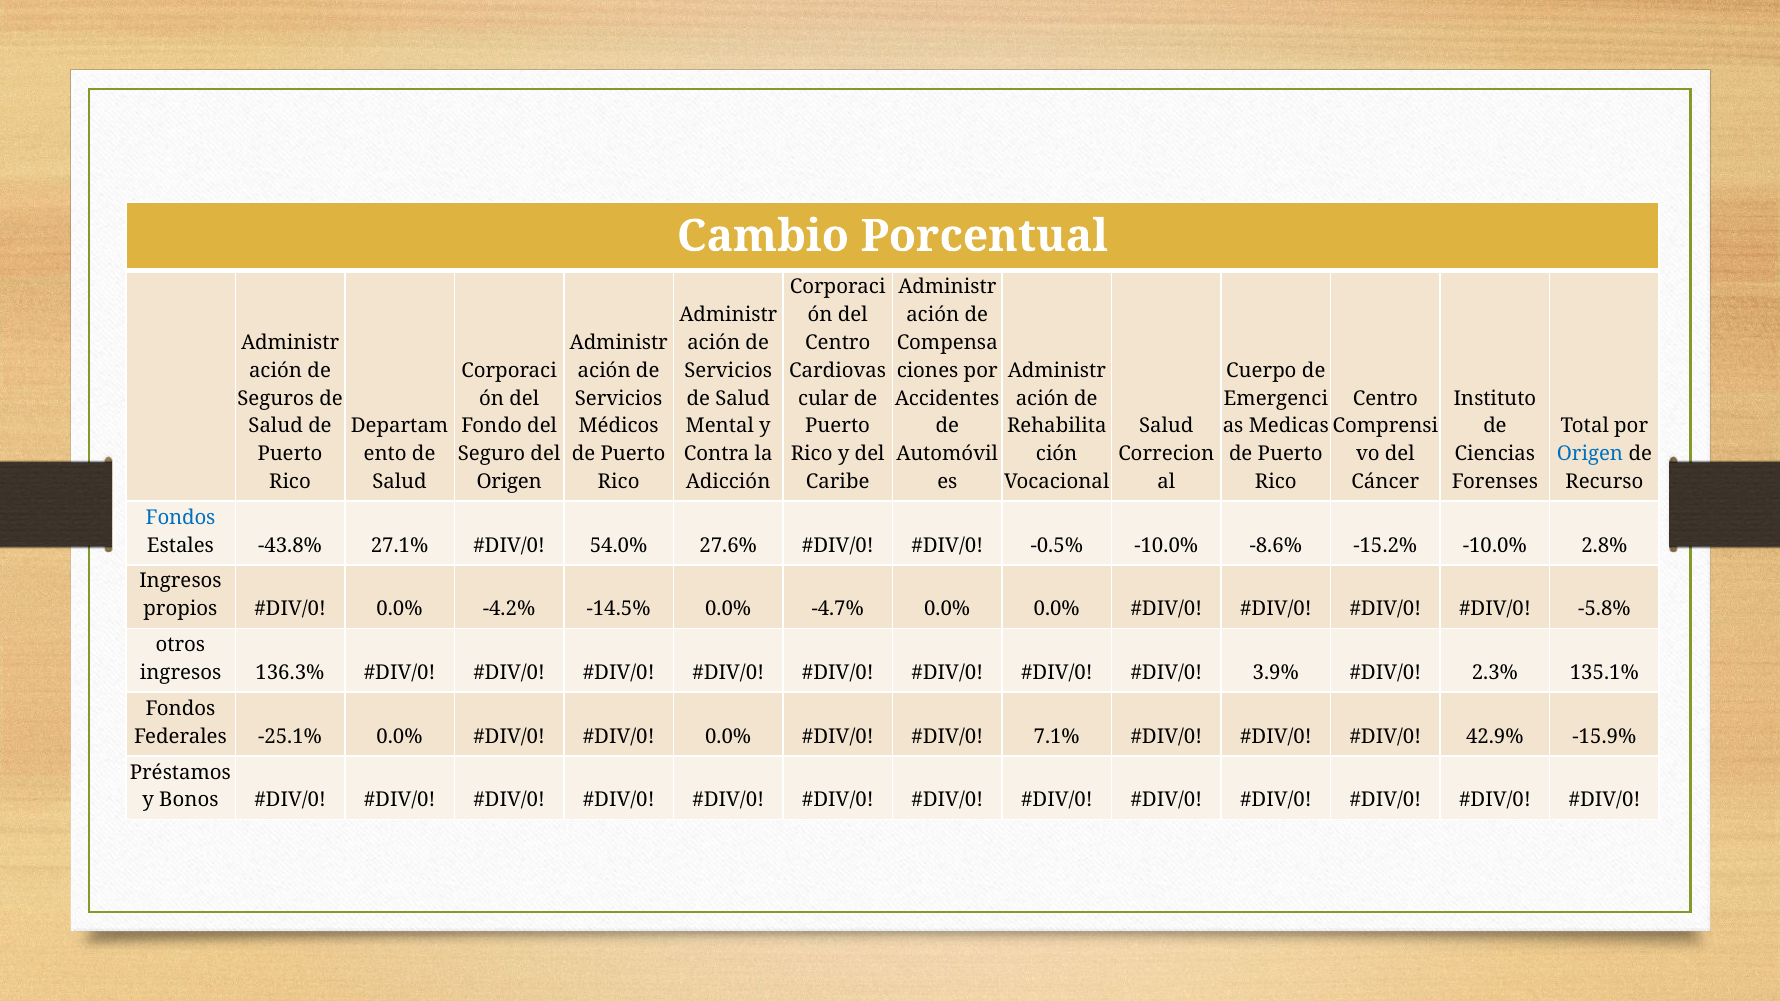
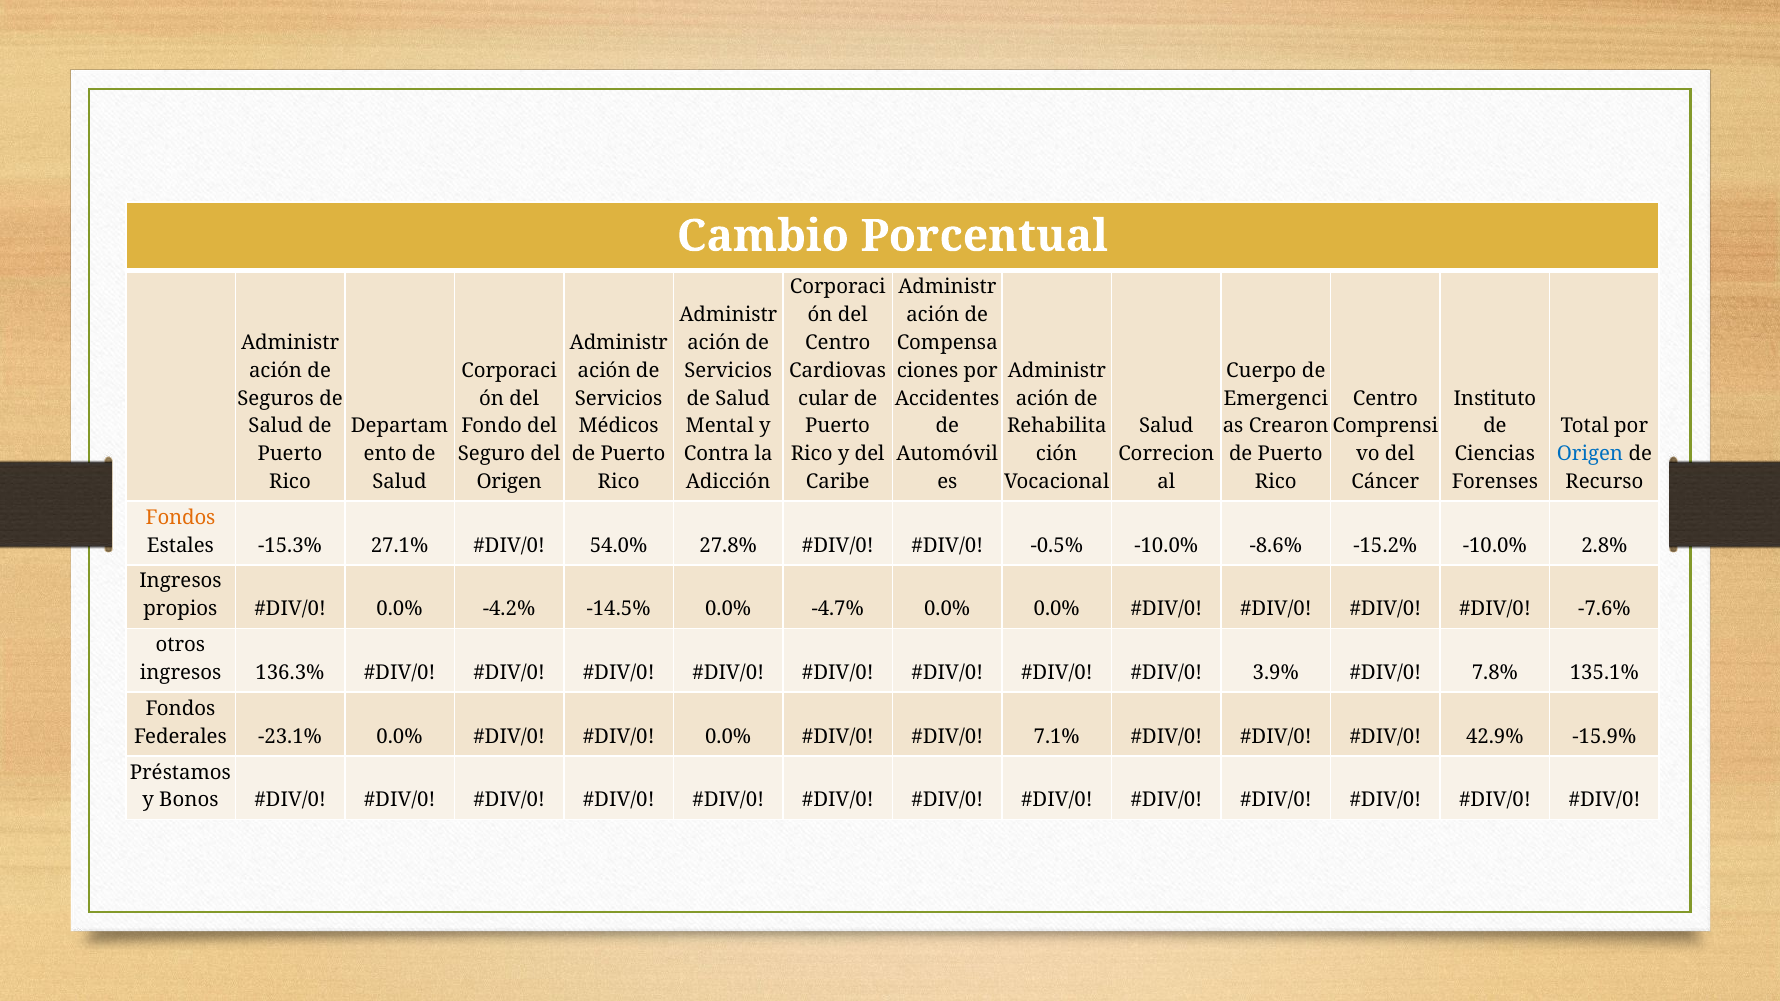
Medicas: Medicas -> Crearon (1289, 426)
Fondos colour: blue -> orange (181, 518)
-43.8%: -43.8% -> -15.3% (290, 546)
27.6%: 27.6% -> 27.8% (728, 546)
-5.8%: -5.8% -> -7.6% (1604, 609)
2.3%: 2.3% -> 7.8% (1495, 673)
-25.1%: -25.1% -> -23.1% (290, 737)
